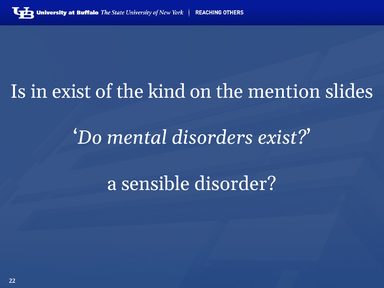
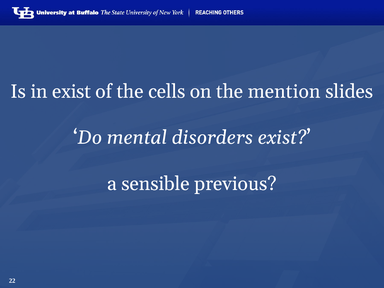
kind: kind -> cells (167, 92)
disorder: disorder -> previous (235, 184)
